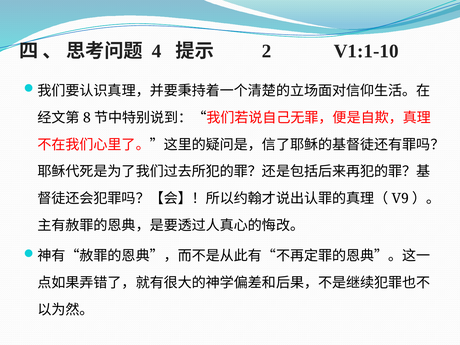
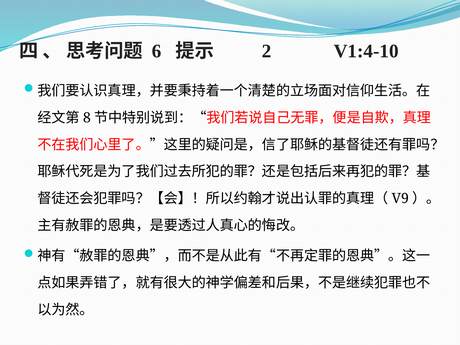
4: 4 -> 6 (157, 51)
V1:1-10: V1:1-10 -> V1:4-10 (366, 51)
